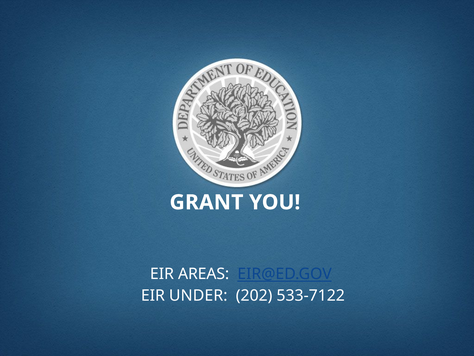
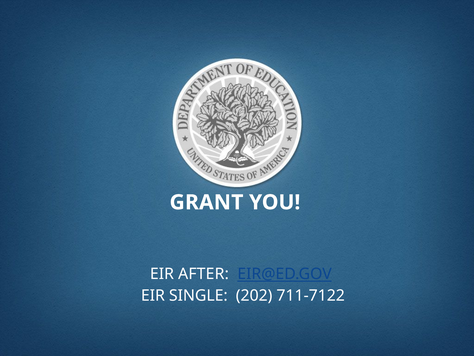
AREAS: AREAS -> AFTER (203, 274)
UNDER: UNDER -> SINGLE (198, 295)
533-7122: 533-7122 -> 711-7122 (311, 295)
